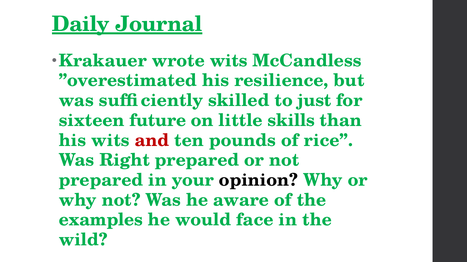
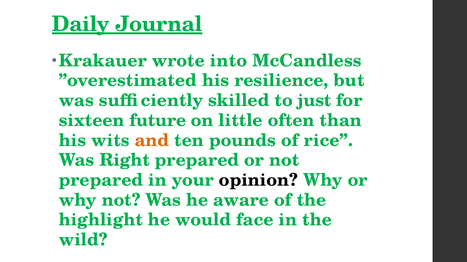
wrote wits: wits -> into (229, 61)
skills: skills -> often (291, 121)
and colour: red -> orange (152, 141)
examples: examples -> highlight (101, 220)
